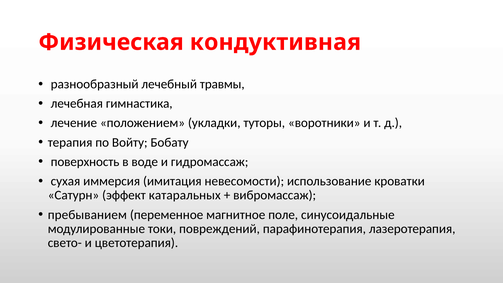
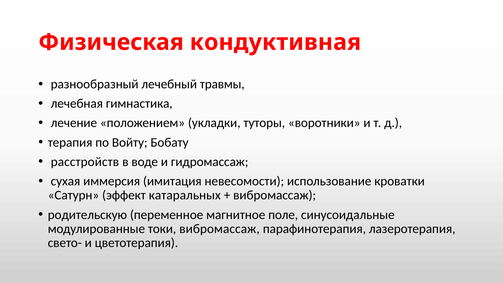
поверхность: поверхность -> расстройств (85, 162)
пребыванием: пребыванием -> родительскую (87, 215)
токи повреждений: повреждений -> вибромассаж (219, 229)
